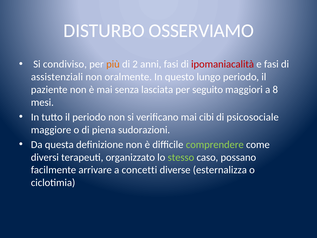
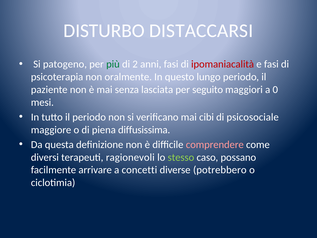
OSSERVIAMO: OSSERVIAMO -> DISTACCARSI (201, 31)
condiviso: condiviso -> patogeno (65, 64)
più colour: orange -> green (113, 64)
assistenziali: assistenziali -> psicoterapia (57, 77)
8: 8 -> 0 (275, 90)
sudorazioni: sudorazioni -> diffusissima (144, 130)
comprendere colour: light green -> pink (215, 144)
organizzato: organizzato -> ragionevoli (130, 157)
esternalizza: esternalizza -> potrebbero (220, 170)
